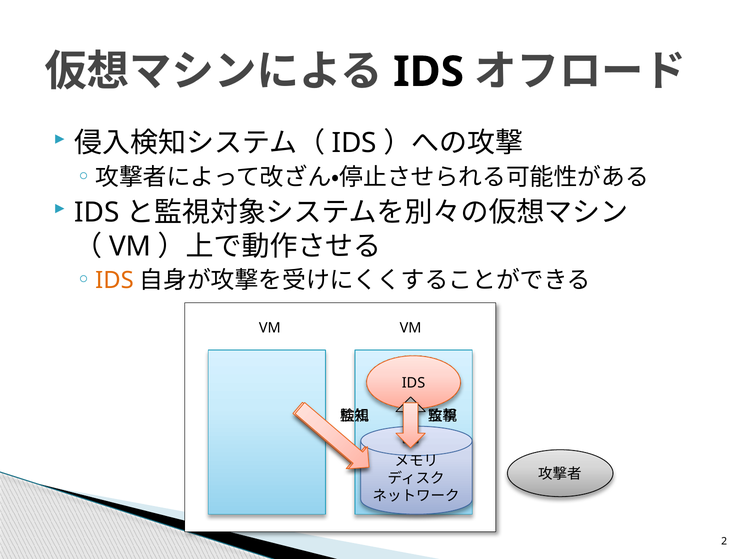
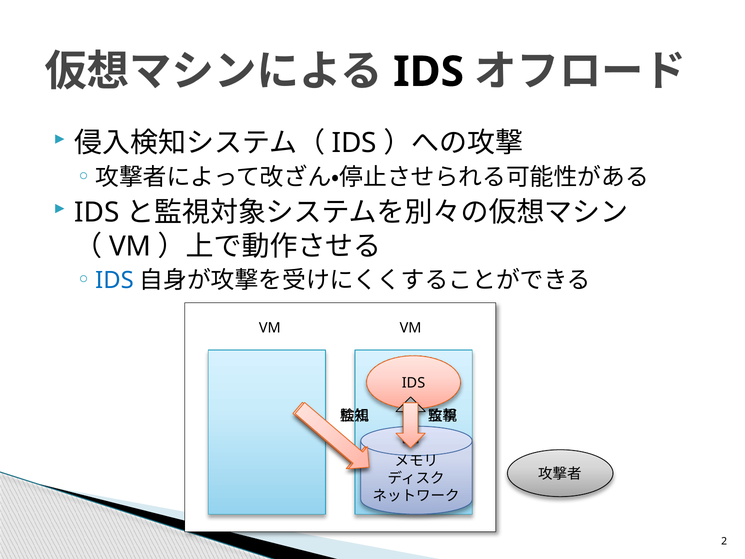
IDS colour: orange -> blue (114, 280)
